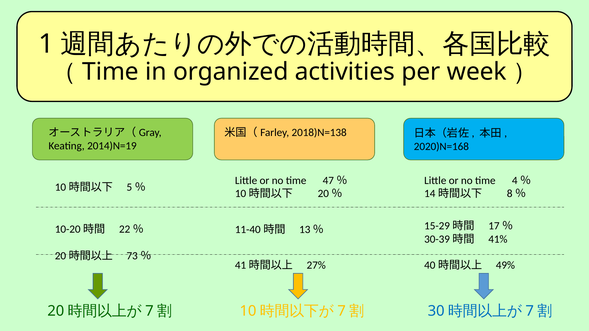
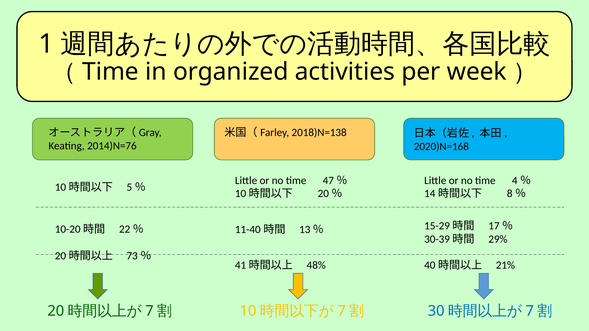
2014)N=19: 2014)N=19 -> 2014)N=76 (112, 146)
41%: 41% -> 29% (498, 239)
27%: 27% -> 48% (316, 265)
49%: 49% -> 21% (505, 265)
